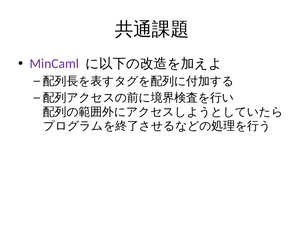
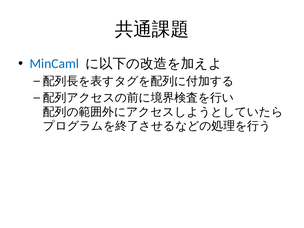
MinCaml colour: purple -> blue (54, 64)
